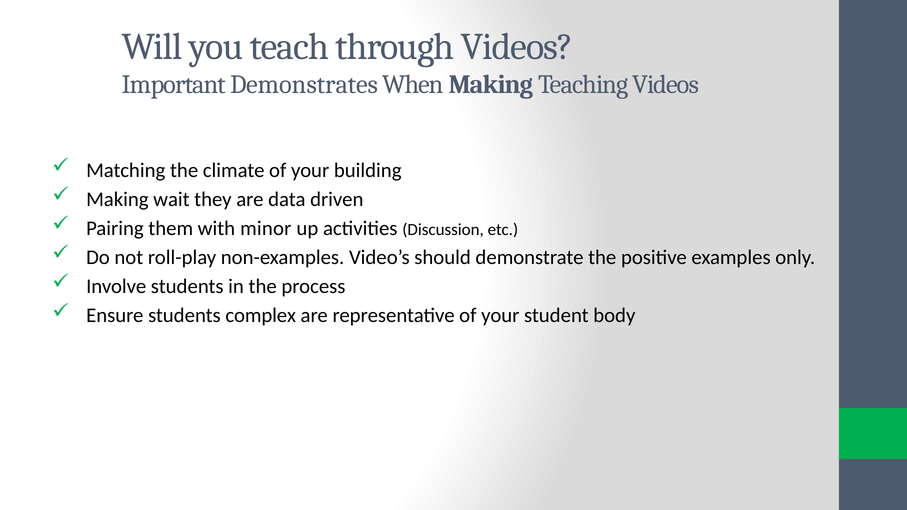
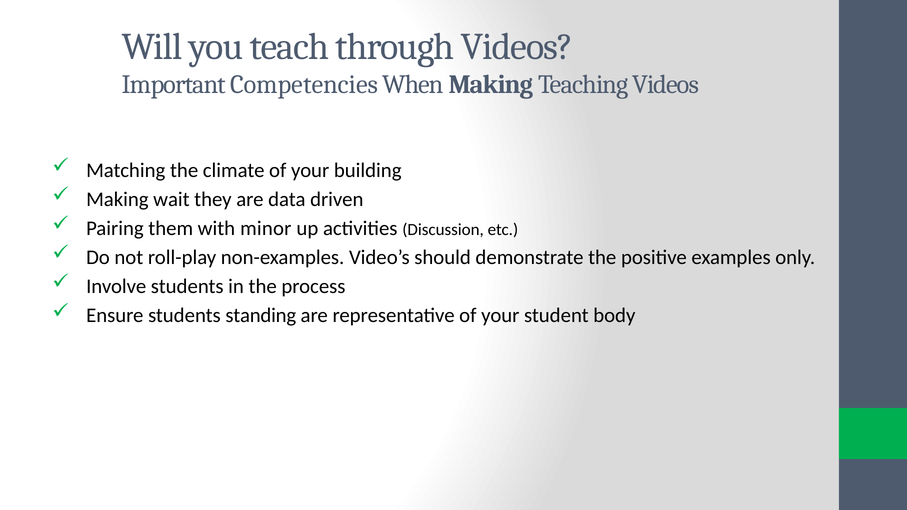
Demonstrates: Demonstrates -> Competencies (304, 84)
complex: complex -> standing (261, 316)
